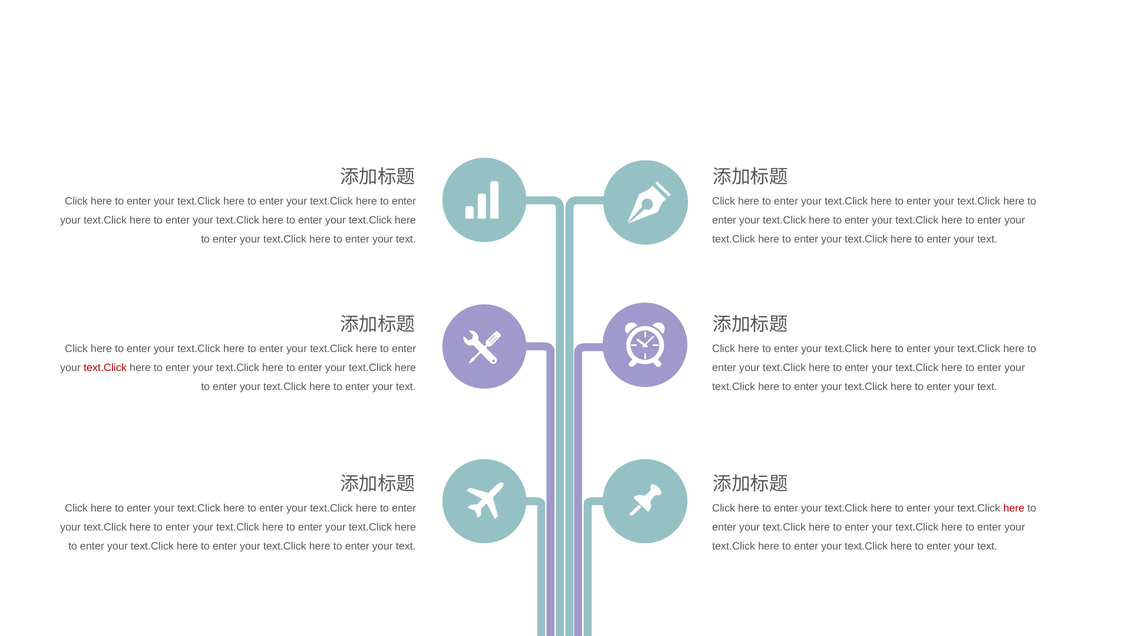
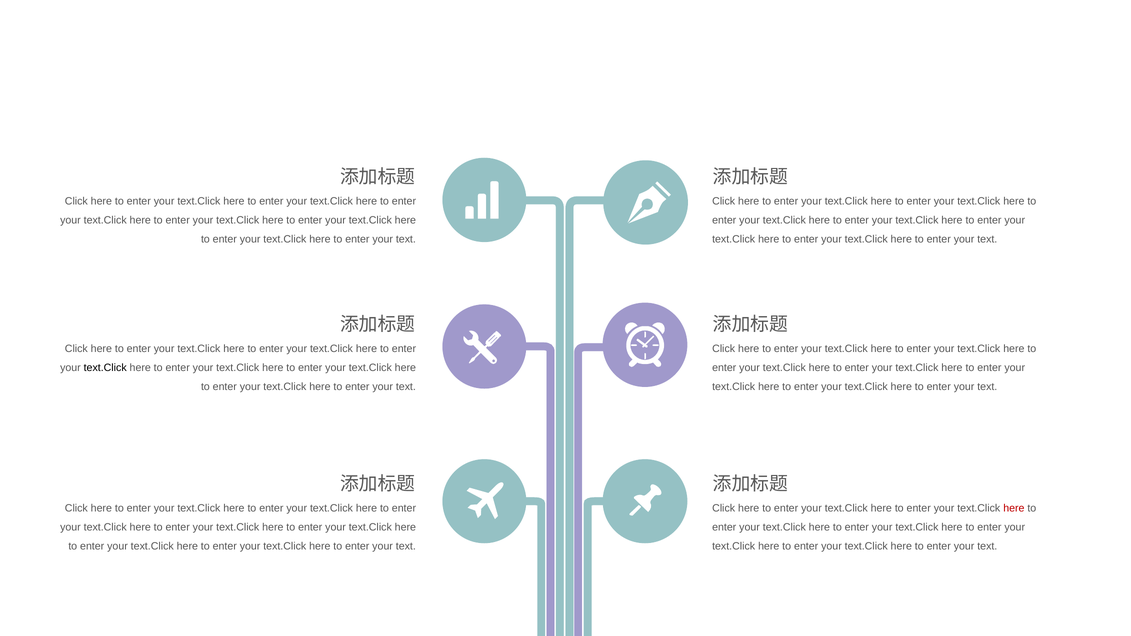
text.Click colour: red -> black (105, 368)
